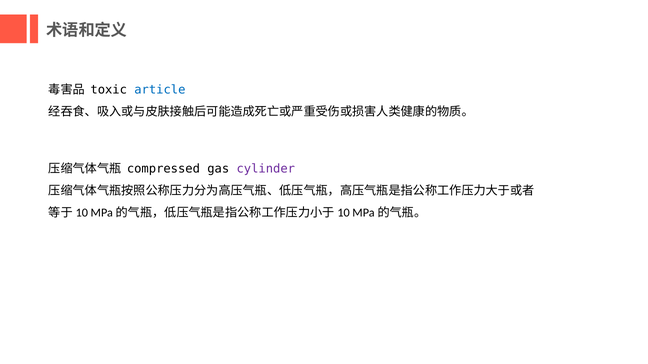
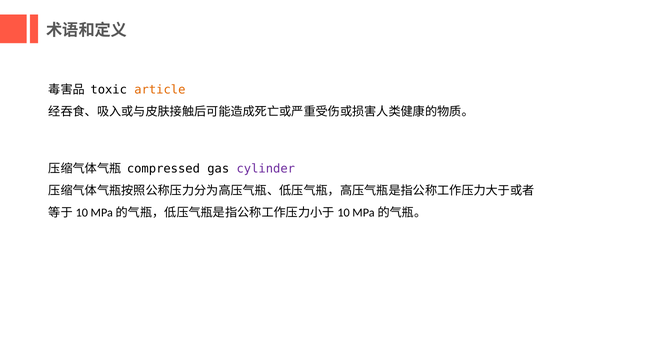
article colour: blue -> orange (160, 90)
